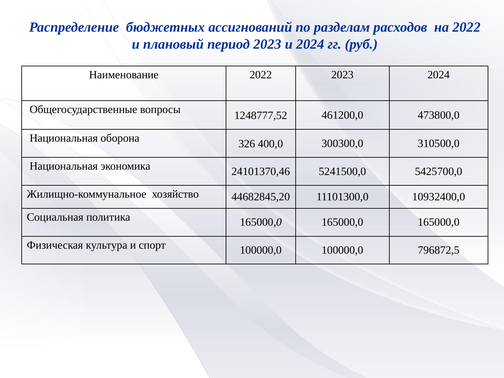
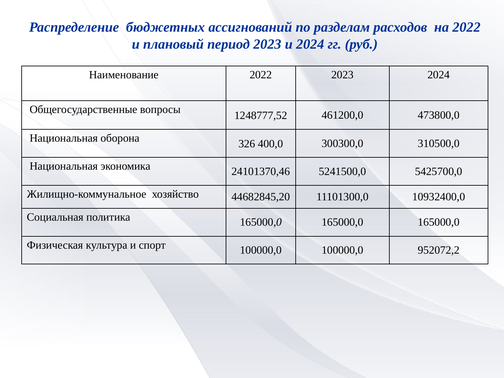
796872,5: 796872,5 -> 952072,2 (439, 250)
